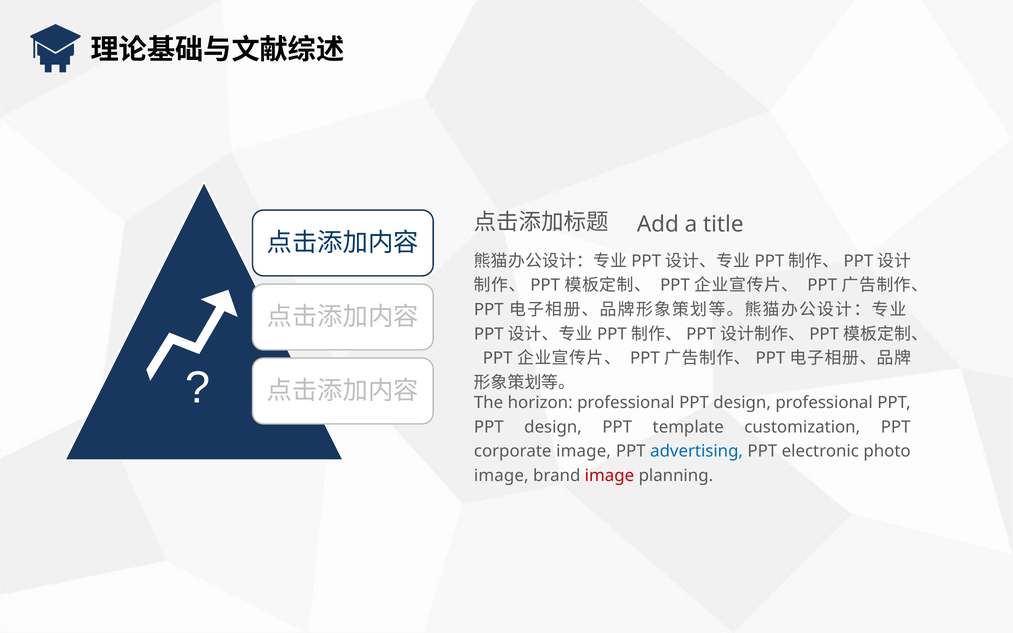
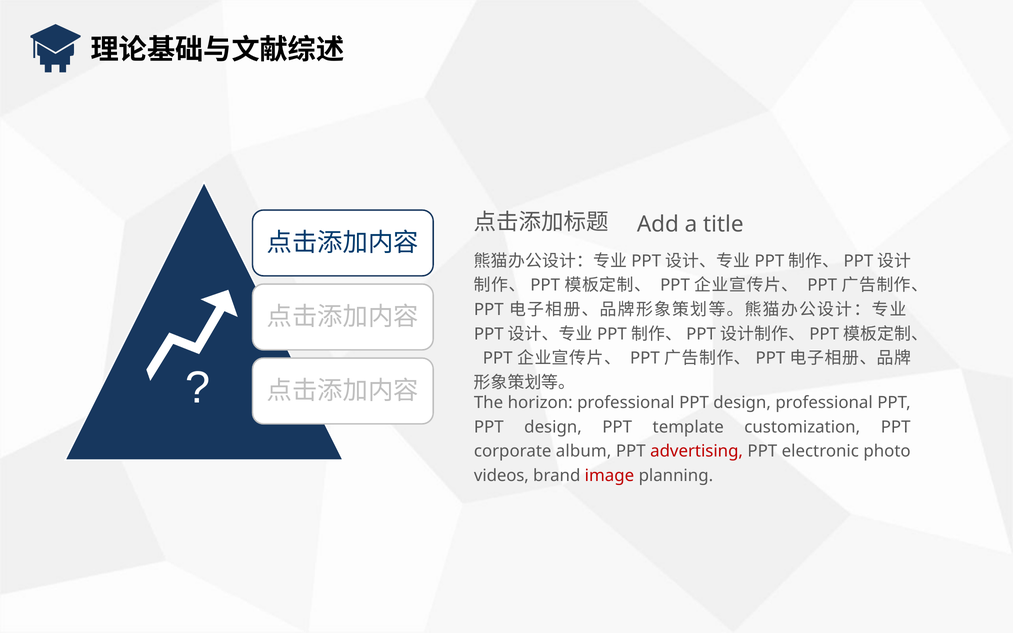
corporate image: image -> album (584, 451)
advertising colour: blue -> red (697, 451)
image: image -> videos (501, 476)
